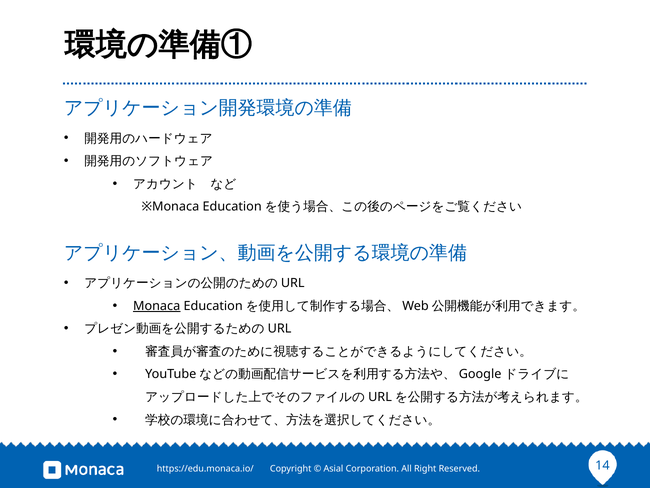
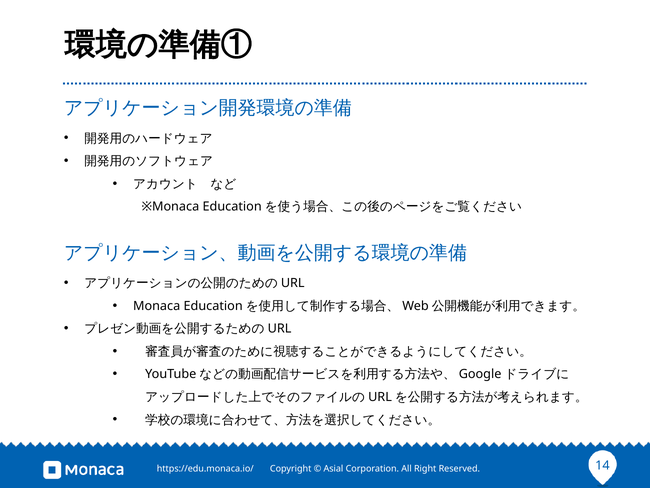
Monaca underline: present -> none (157, 306)
